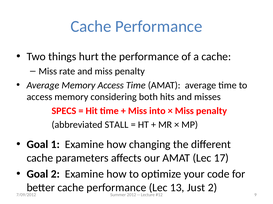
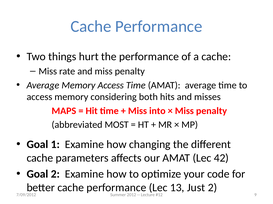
SPECS: SPECS -> MAPS (64, 111)
STALL: STALL -> MOST (117, 125)
17: 17 -> 42 (221, 159)
